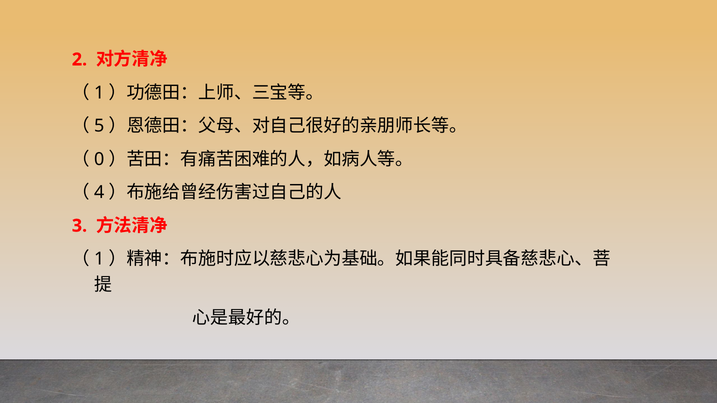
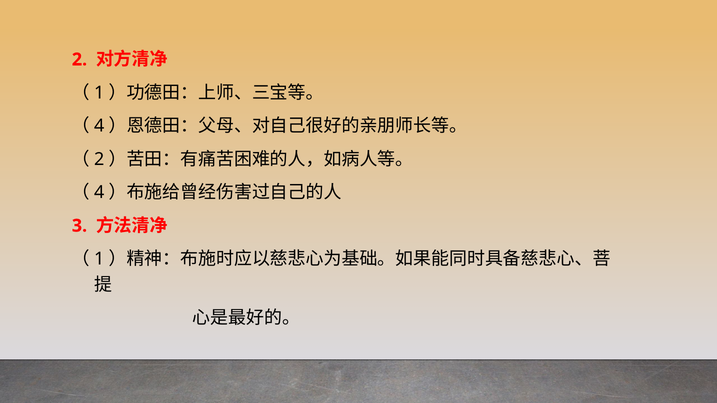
5: 5 -> 4 (99, 126)
0: 0 -> 2 (99, 159)
